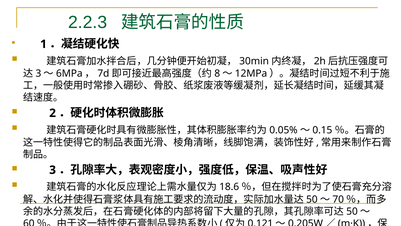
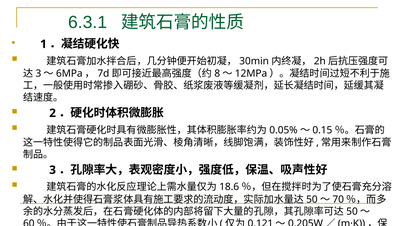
2.2.3: 2.2.3 -> 6.3.1 (88, 22)
